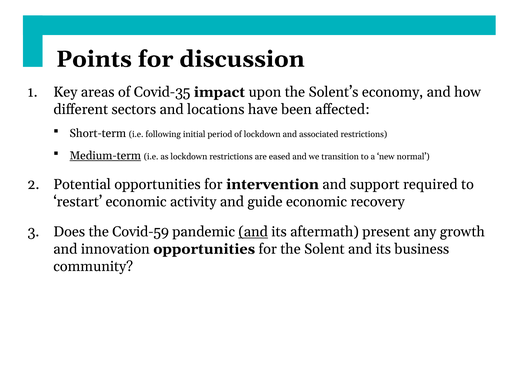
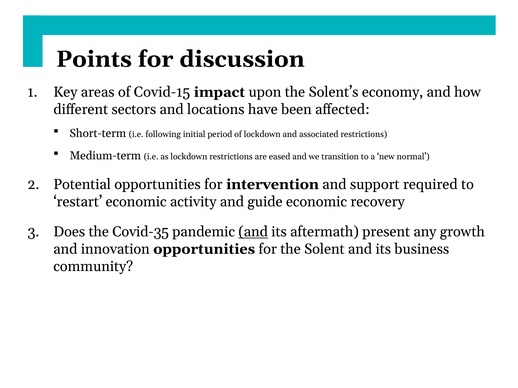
Covid-35: Covid-35 -> Covid-15 (162, 92)
Medium-term underline: present -> none (105, 156)
Covid-59: Covid-59 -> Covid-35 (141, 232)
